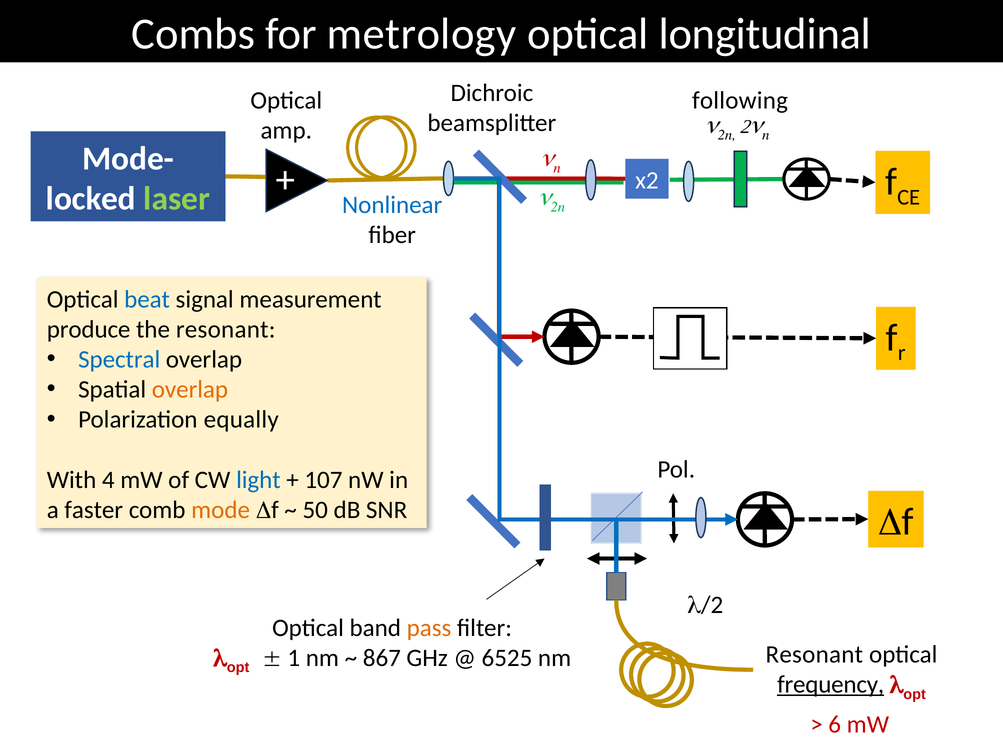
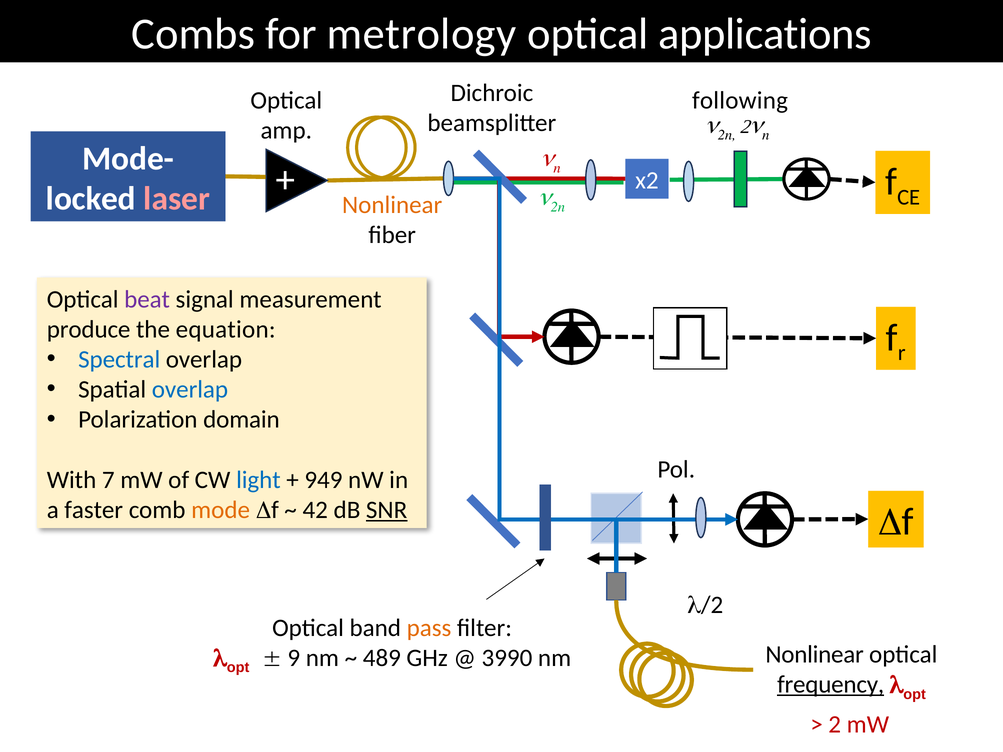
longitudinal: longitudinal -> applications (765, 34)
laser colour: light green -> pink (177, 199)
Nonlinear colour: blue -> orange (392, 205)
beat colour: blue -> purple (147, 299)
the resonant: resonant -> equation (226, 329)
overlap colour: orange -> blue (190, 390)
equally: equally -> domain (241, 420)
4: 4 -> 7 (108, 480)
107: 107 -> 949 (323, 480)
50: 50 -> 42 (315, 510)
SNR underline: none -> present (387, 510)
Resonant: Resonant -> Nonlinear (815, 655)
1: 1 -> 9 (294, 658)
867: 867 -> 489 (382, 658)
6525: 6525 -> 3990 (507, 658)
6: 6 -> 2 (835, 725)
